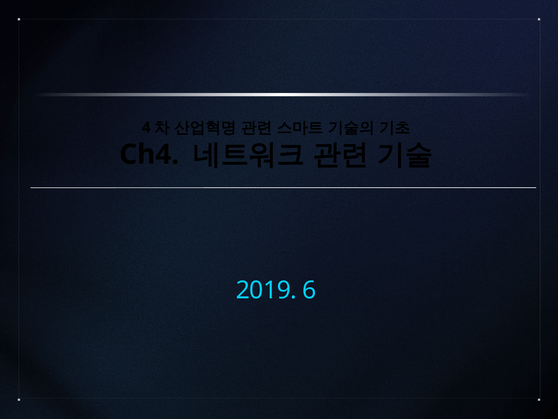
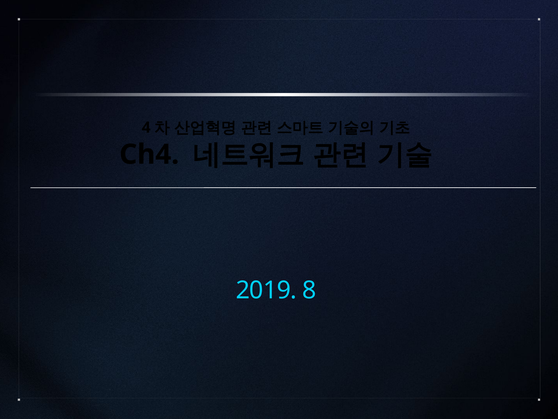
6: 6 -> 8 (309, 290)
